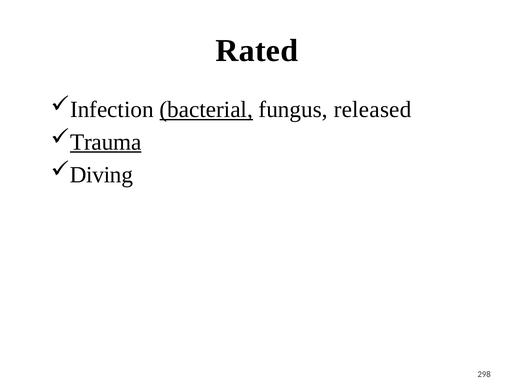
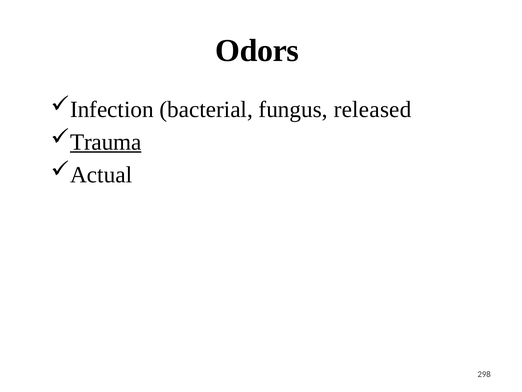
Rated: Rated -> Odors (257, 51)
bacterial underline: present -> none (206, 109)
Diving: Diving -> Actual (101, 174)
